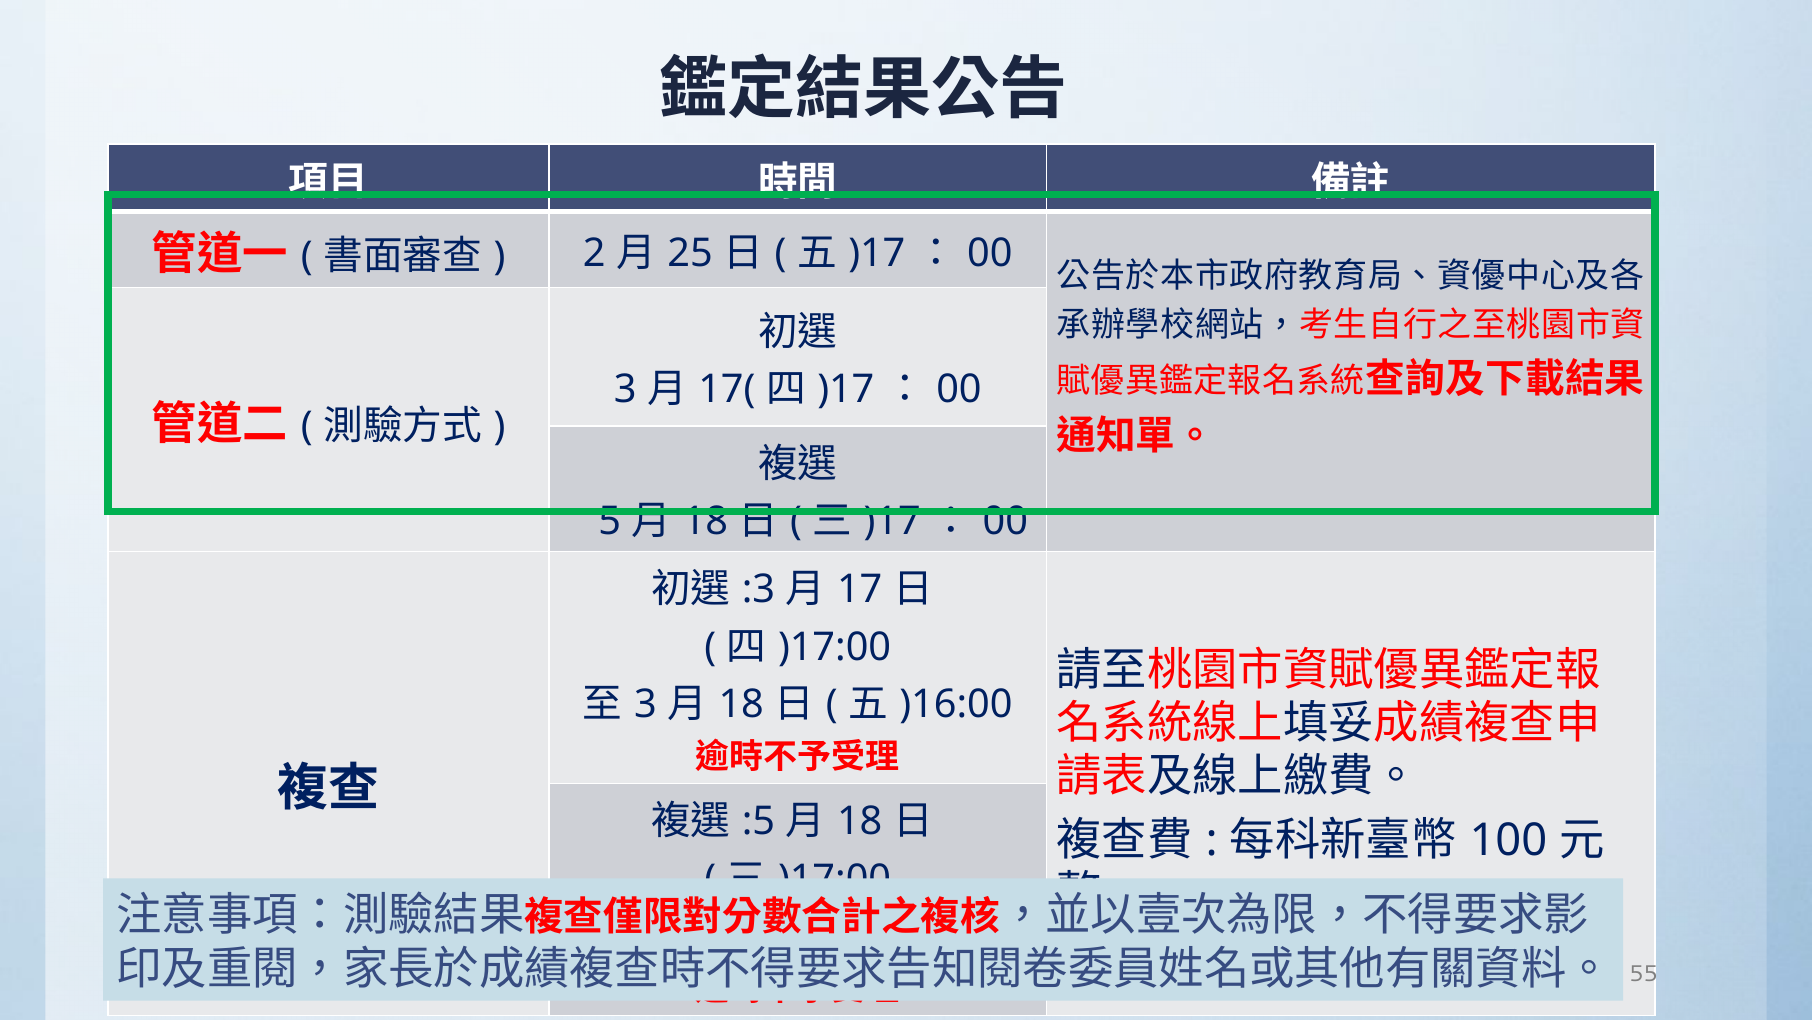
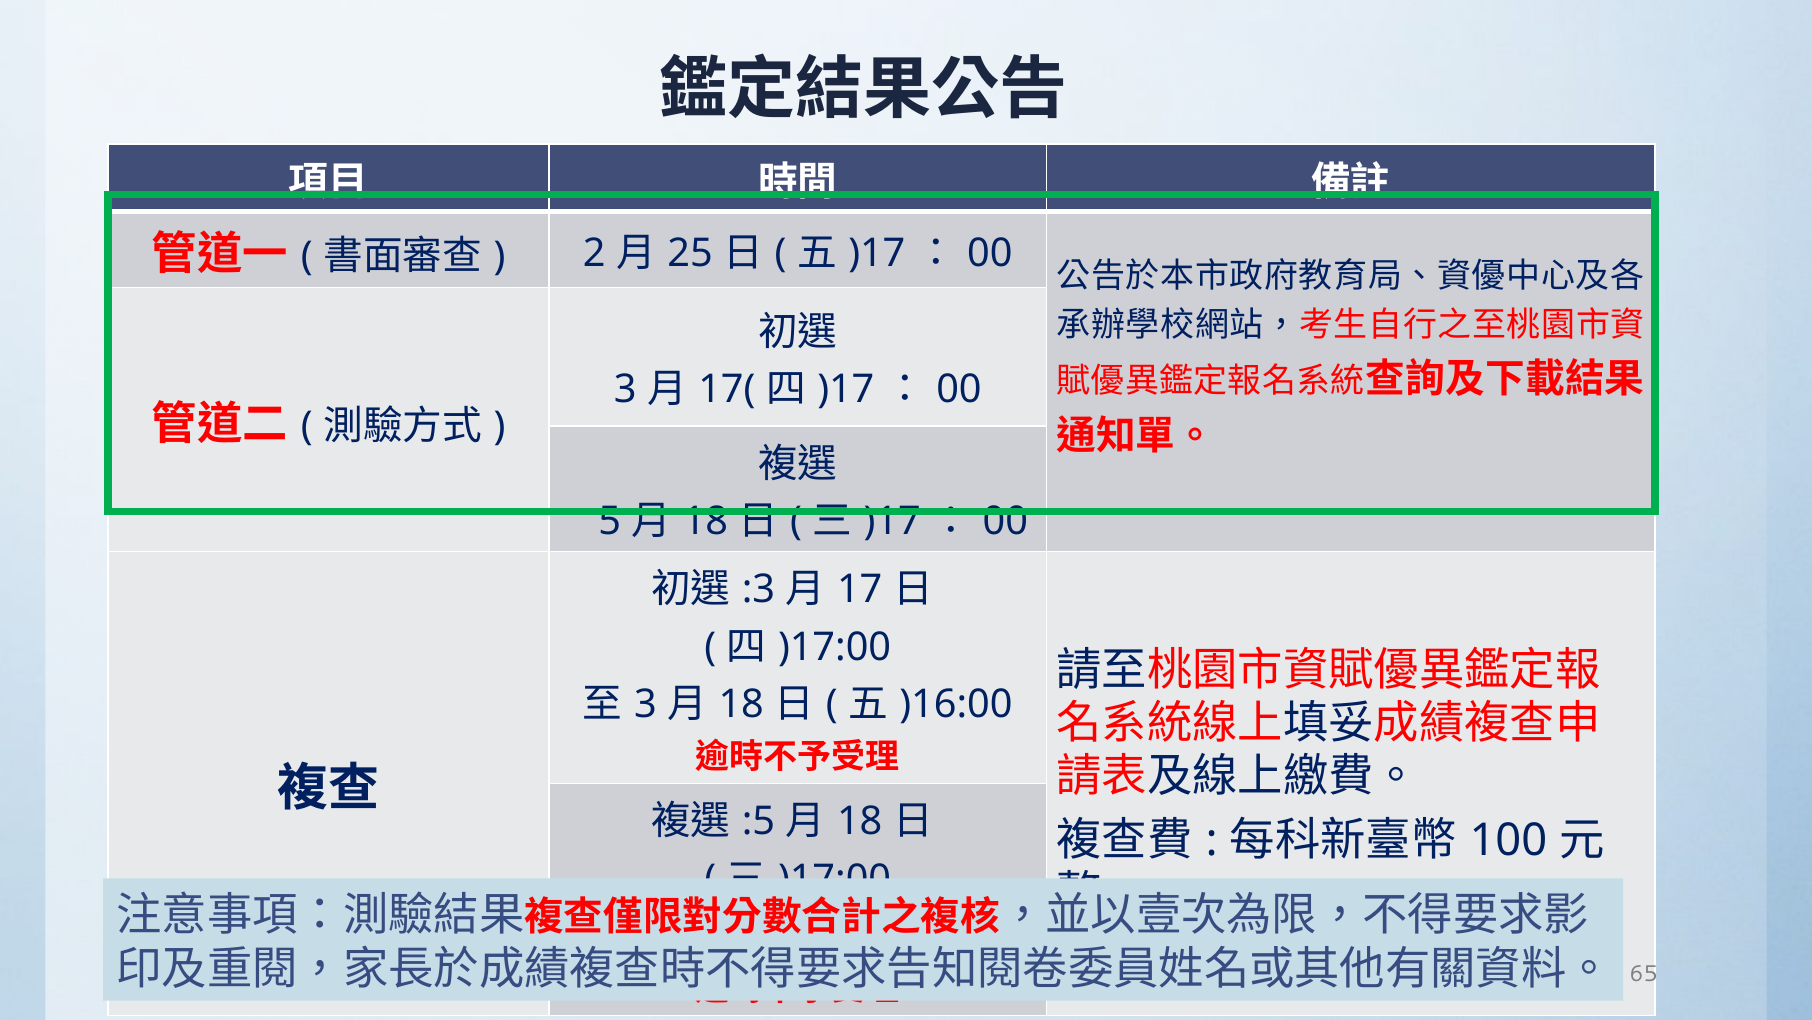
55: 55 -> 65 (1644, 973)
